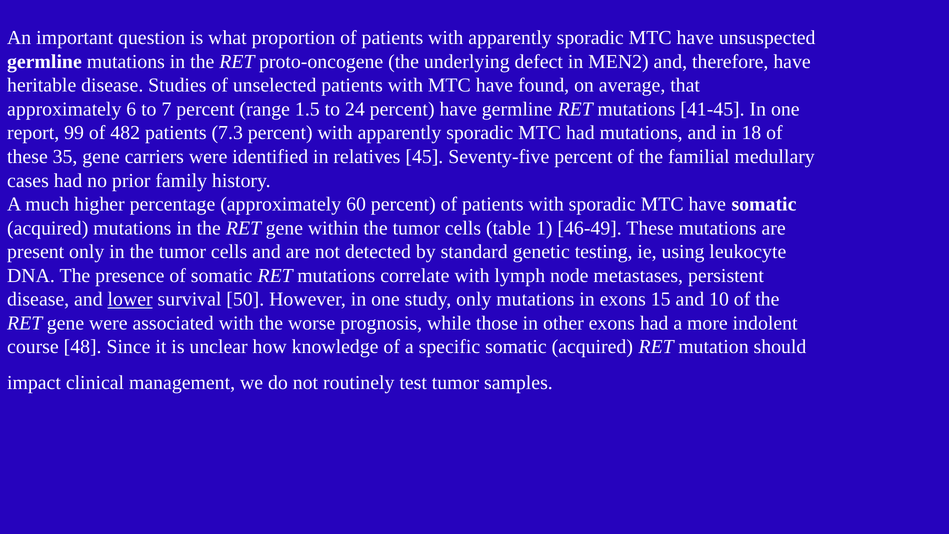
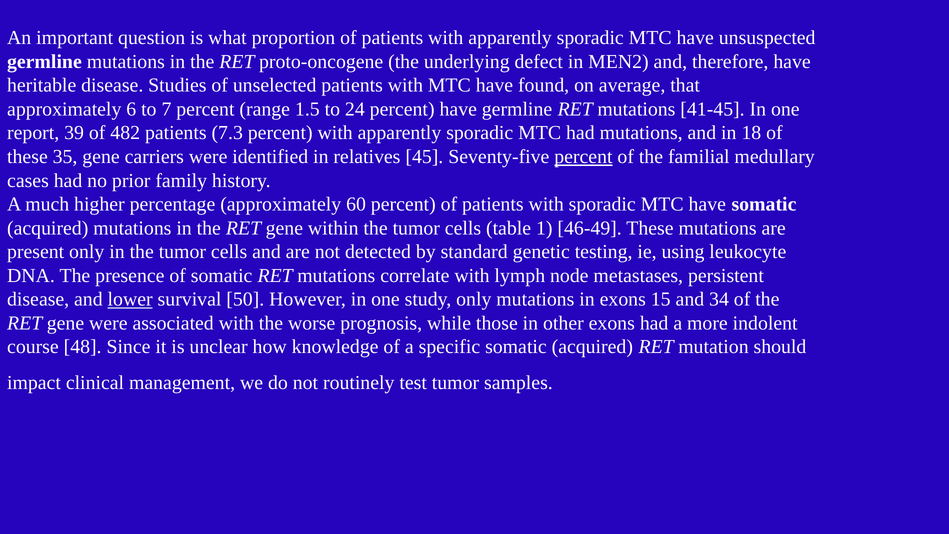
99: 99 -> 39 (74, 133)
percent underline: none -> present (583, 157)
10: 10 -> 34 (719, 299)
